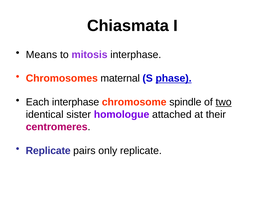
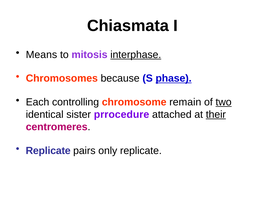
interphase underline: none -> present (136, 55)
maternal: maternal -> because (120, 78)
Each interphase: interphase -> controlling (76, 102)
spindle: spindle -> remain (185, 102)
homologue: homologue -> prrocedure (122, 114)
their underline: none -> present (216, 114)
